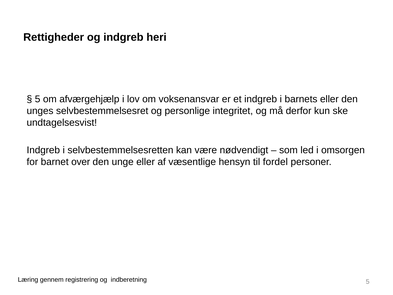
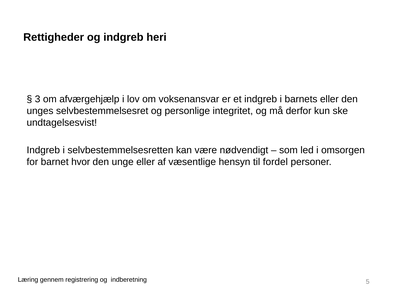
5: 5 -> 3 (38, 99)
over: over -> hvor (81, 162)
